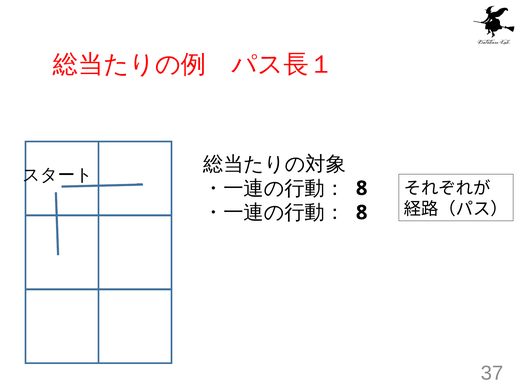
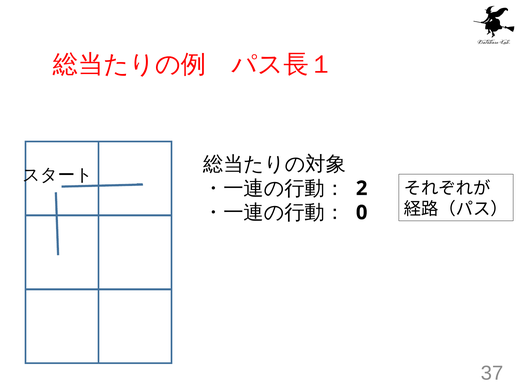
8: 8 -> 2 (362, 188)
8: 8 -> 0 (362, 213)
